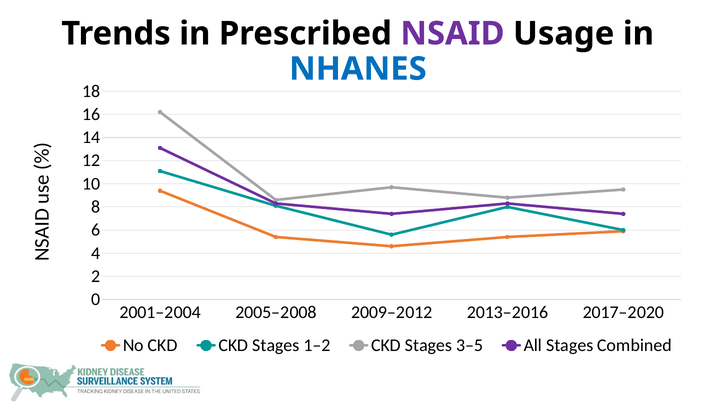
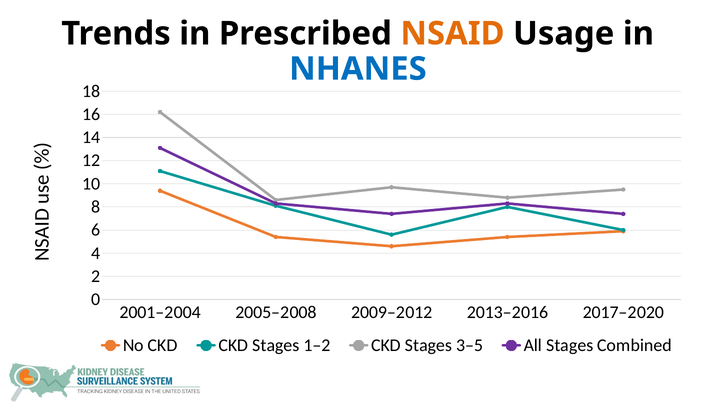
NSAID colour: purple -> orange (452, 34)
